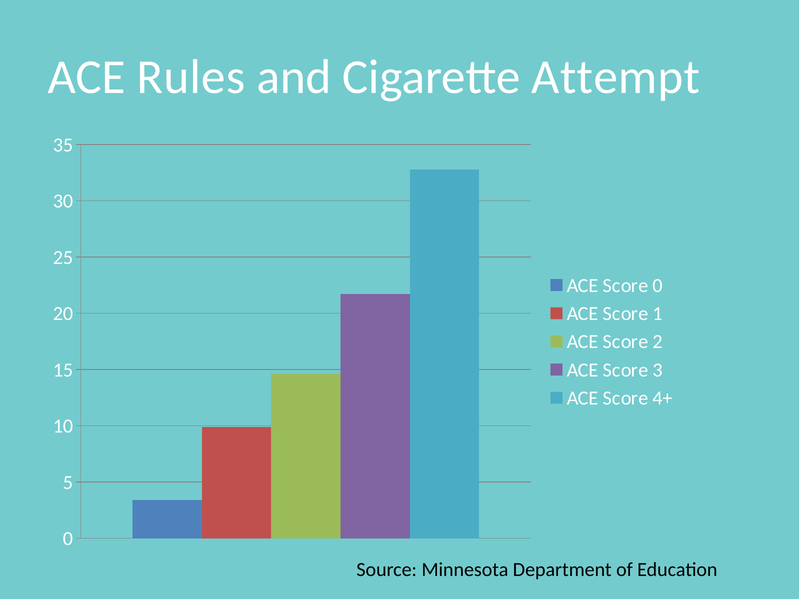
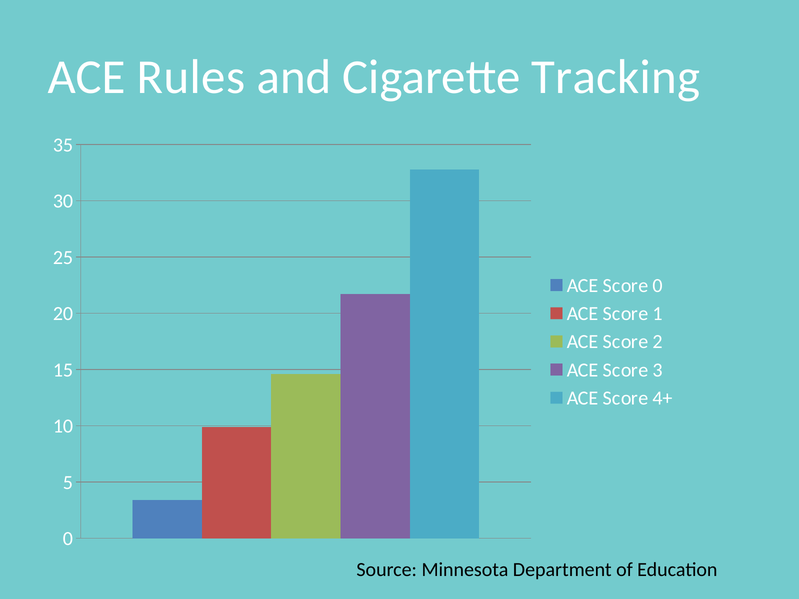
Attempt: Attempt -> Tracking (616, 77)
